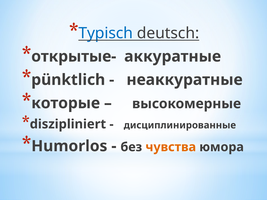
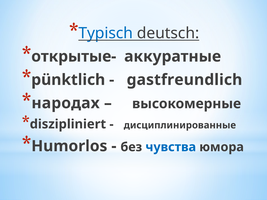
неаккуратные: неаккуратные -> gastfreundlich (184, 80)
которые: которые -> народах (66, 103)
чувства colour: orange -> blue (171, 147)
